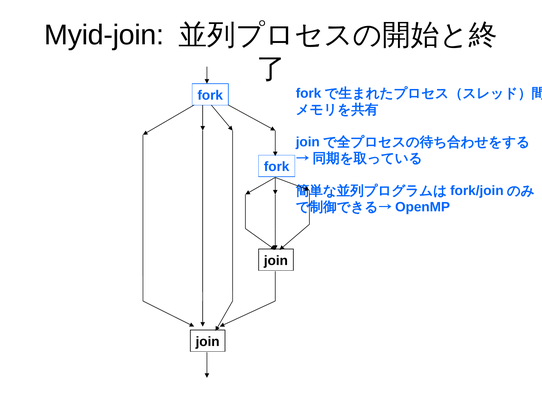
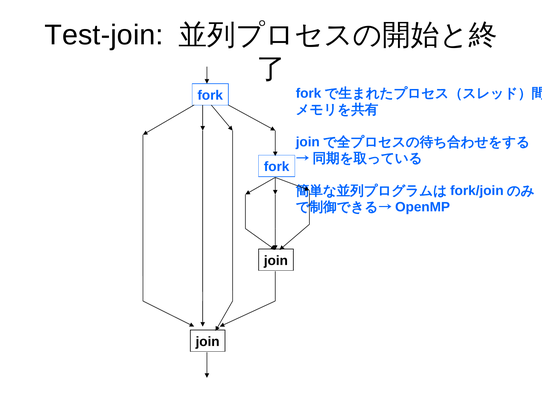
Myid-join: Myid-join -> Test-join (104, 35)
